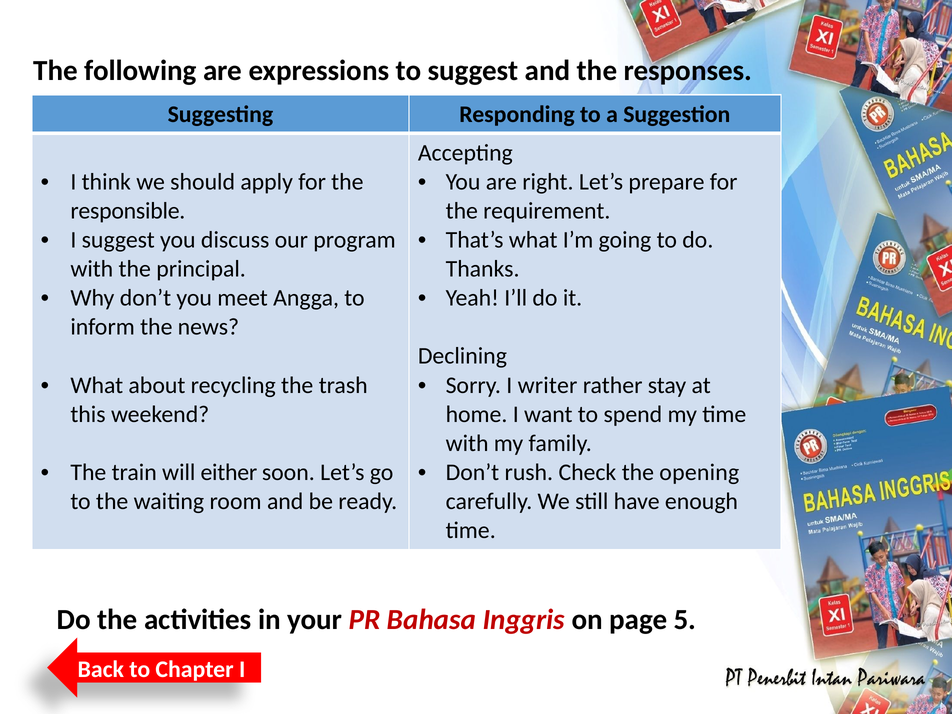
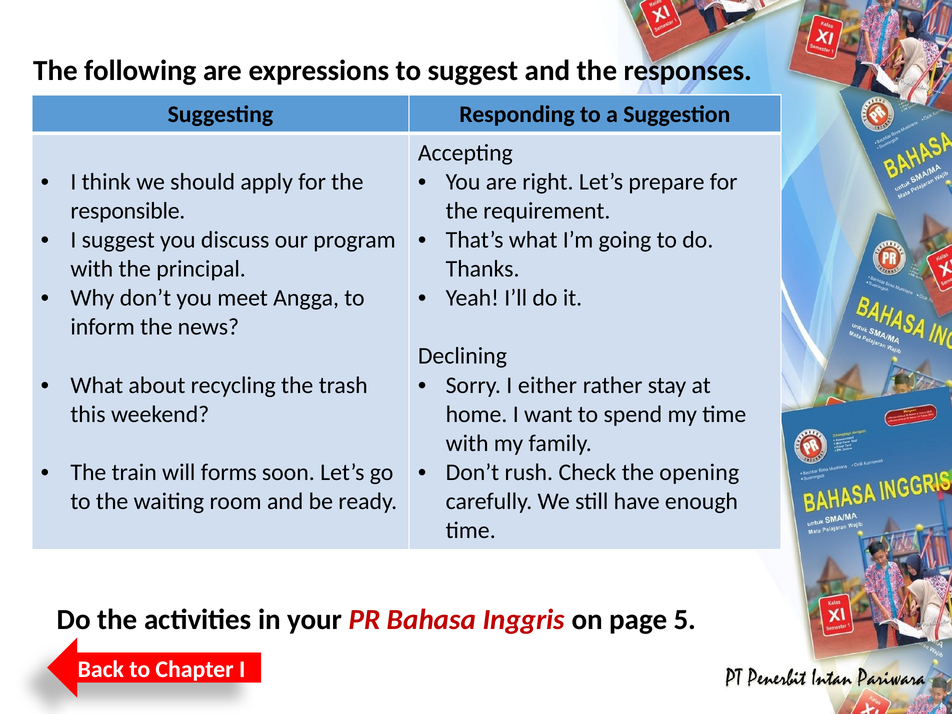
writer: writer -> either (547, 385)
either: either -> forms (229, 472)
